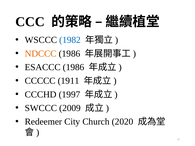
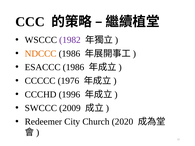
1982 colour: blue -> purple (70, 40)
1911: 1911 -> 1976 (68, 81)
1997: 1997 -> 1996 (69, 95)
